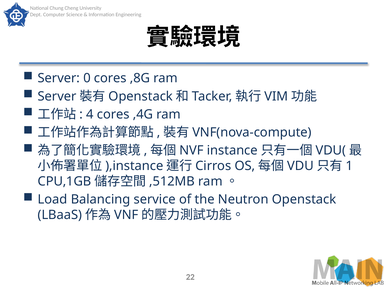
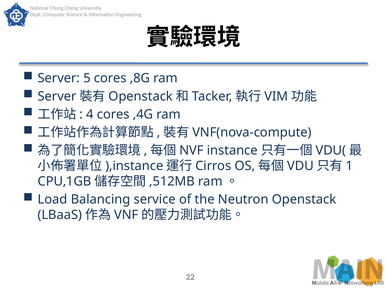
0: 0 -> 5 (87, 78)
